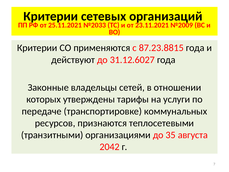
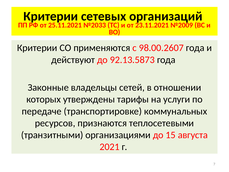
87.23.8815: 87.23.8815 -> 98.00.2607 (161, 48)
31.12.6027: 31.12.6027 -> 92.13.5873 (132, 60)
35: 35 -> 15 (171, 135)
2042: 2042 -> 2021 (110, 147)
